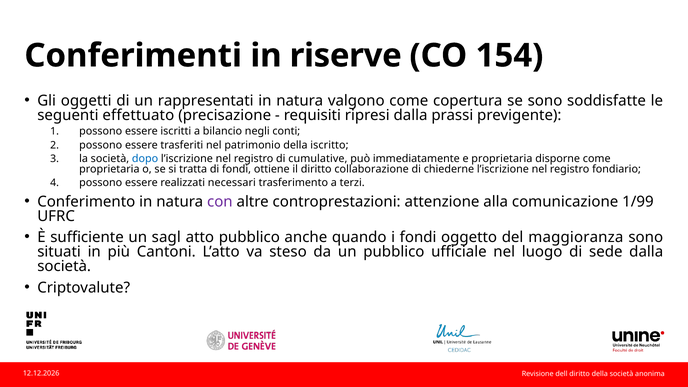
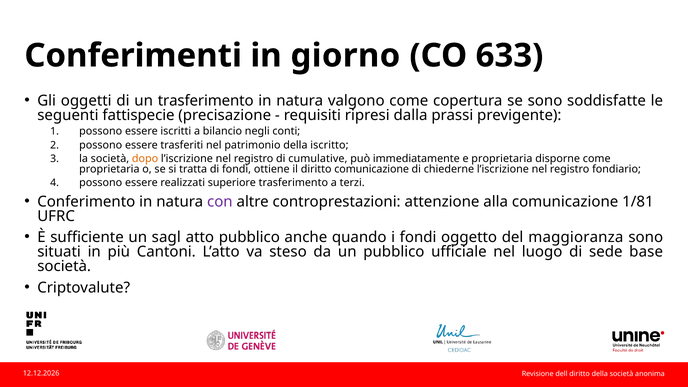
riserve: riserve -> giorno (345, 56)
154: 154 -> 633 (509, 56)
un rappresentati: rappresentati -> trasferimento (206, 101)
effettuato: effettuato -> fattispecie (139, 115)
dopo colour: blue -> orange (145, 159)
diritto collaborazione: collaborazione -> comunicazione (372, 169)
necessari: necessari -> superiore (232, 183)
1/99: 1/99 -> 1/81 (638, 202)
sede dalla: dalla -> base (646, 252)
